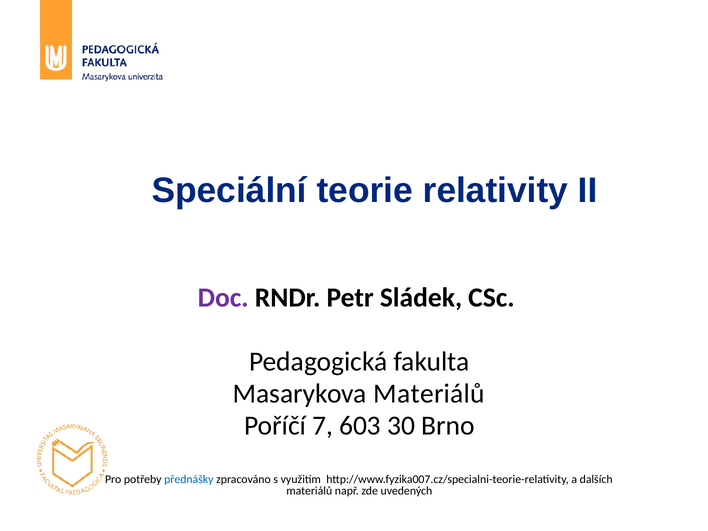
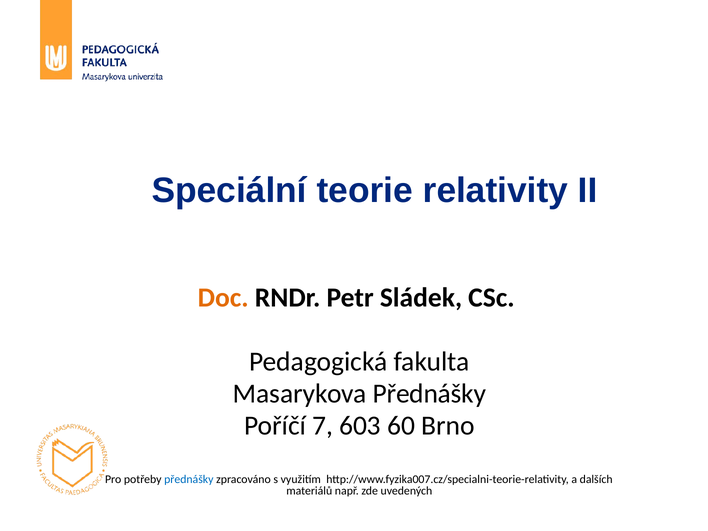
Doc colour: purple -> orange (223, 298)
Masarykova Materiálů: Materiálů -> Přednášky (429, 394)
30: 30 -> 60 (401, 426)
